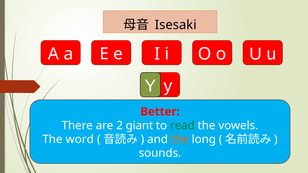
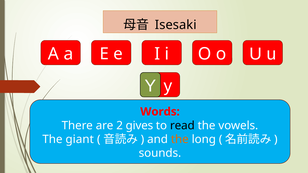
Better: Better -> Words (160, 112)
giant: giant -> gives (139, 126)
read colour: green -> black (182, 126)
word: word -> giant (80, 140)
